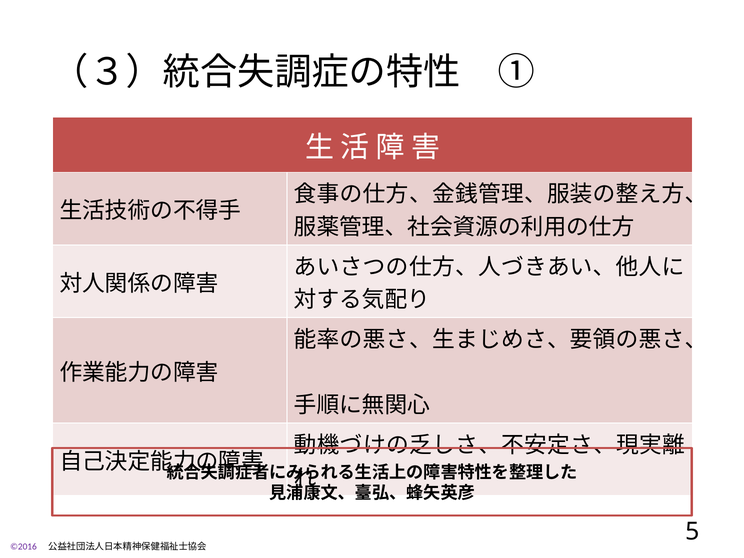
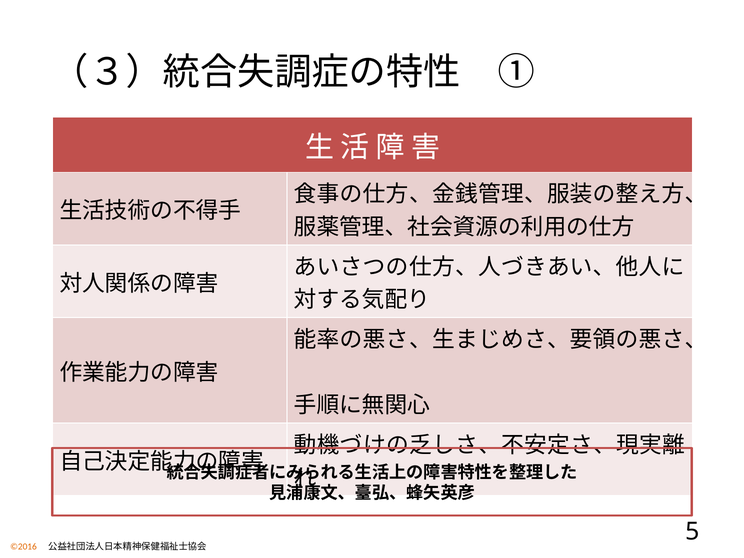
©2016 colour: purple -> orange (23, 547)
